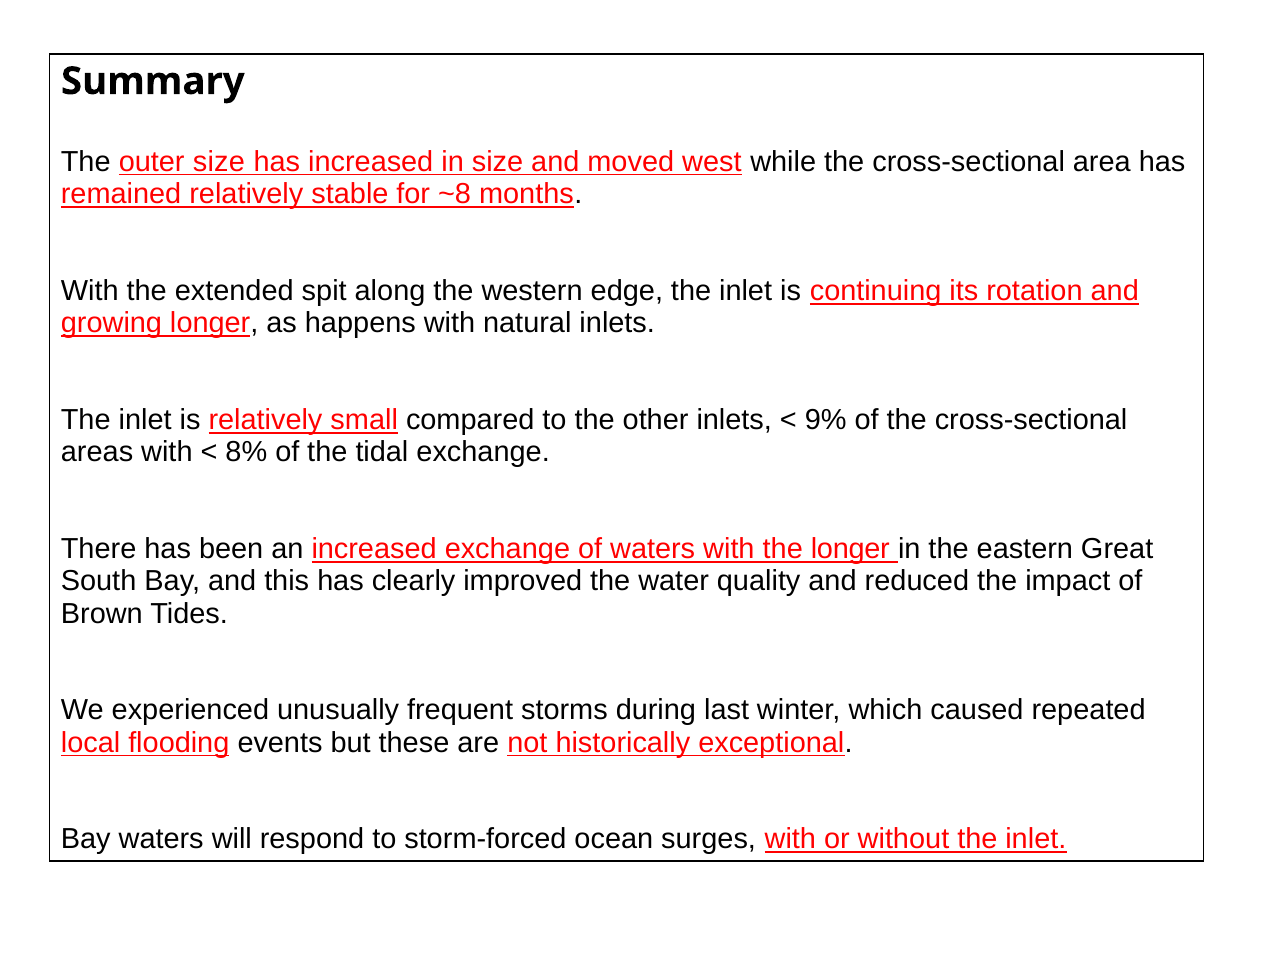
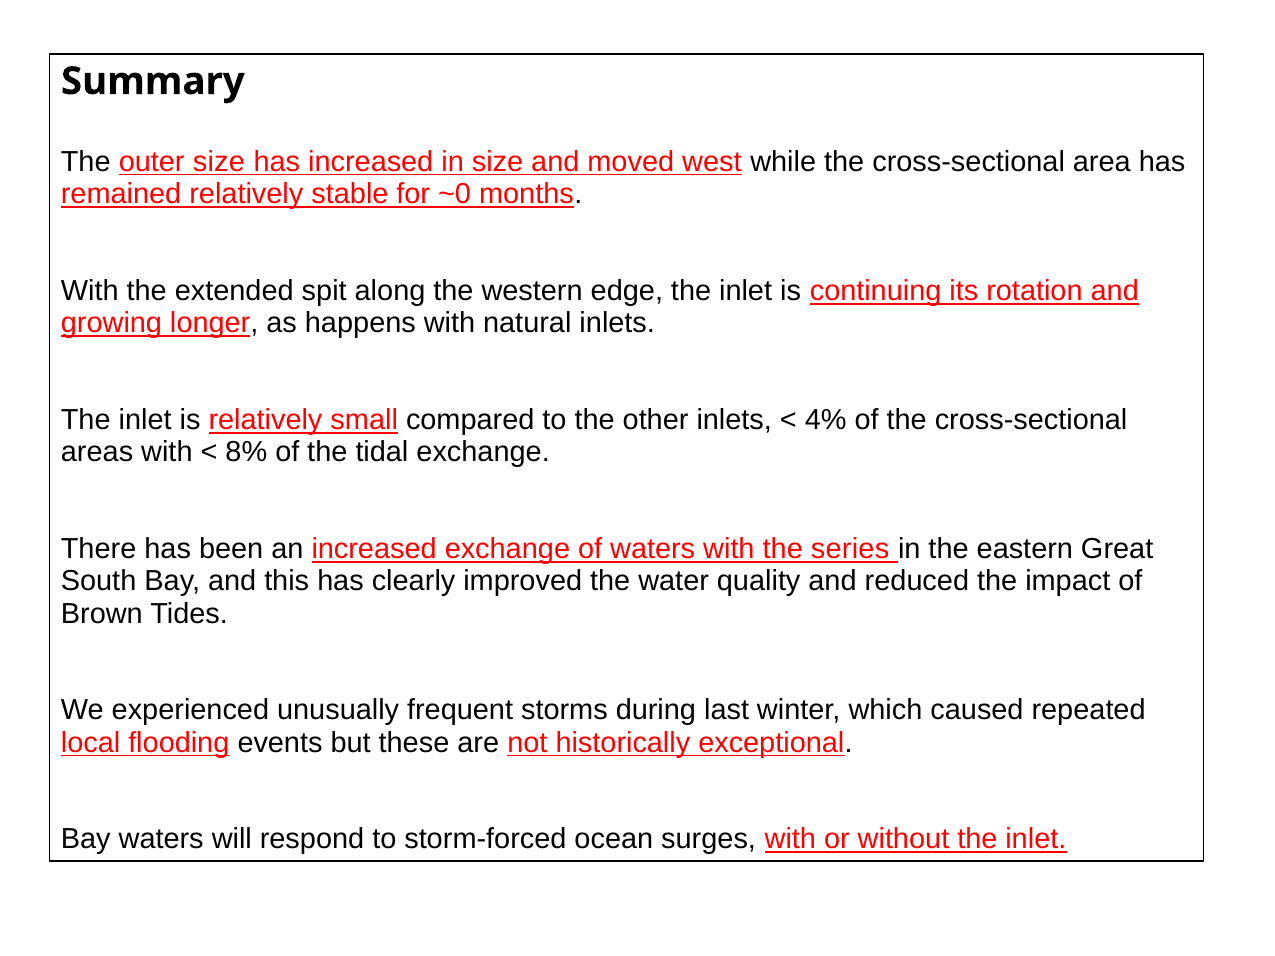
~8: ~8 -> ~0 (455, 194)
9%: 9% -> 4% (826, 420)
the longer: longer -> series (850, 549)
